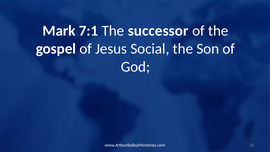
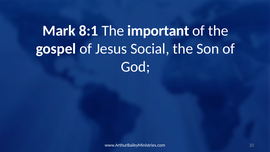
7:1: 7:1 -> 8:1 (89, 31)
successor: successor -> important (158, 31)
